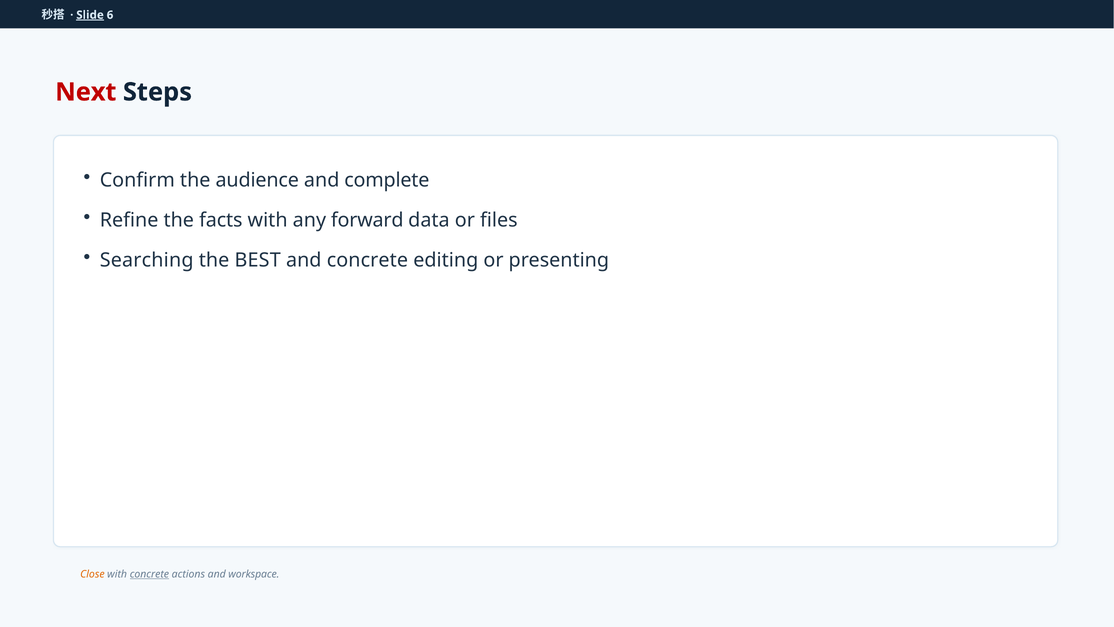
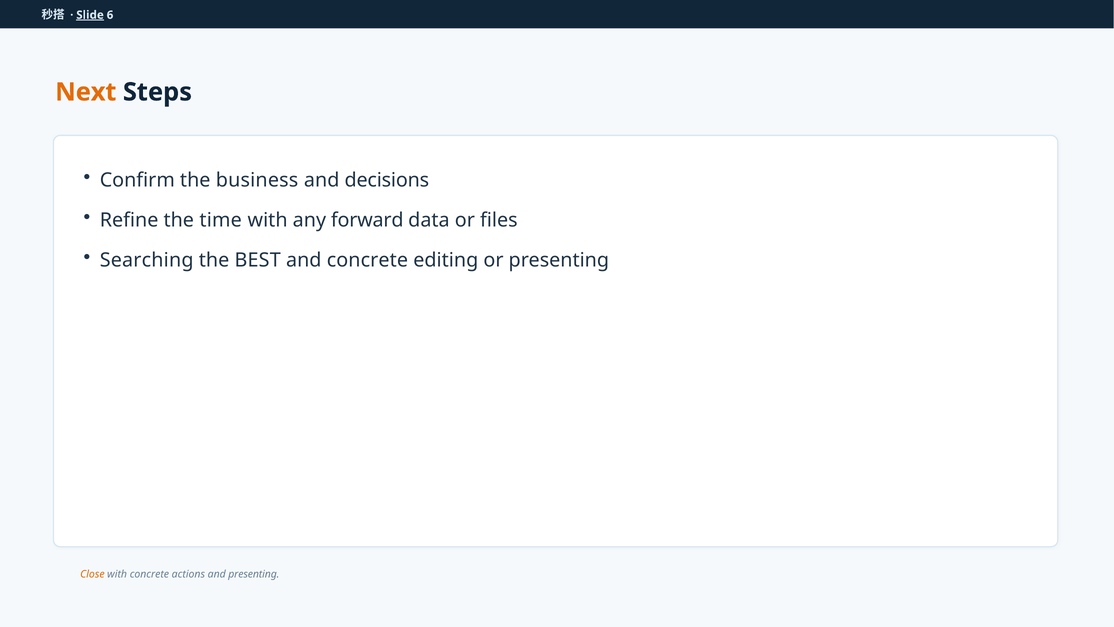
Next colour: red -> orange (86, 92)
audience: audience -> business (257, 180)
complete: complete -> decisions (387, 180)
facts: facts -> time (221, 220)
concrete underline: present -> none (149, 574)
and workspace: workspace -> presenting (254, 574)
